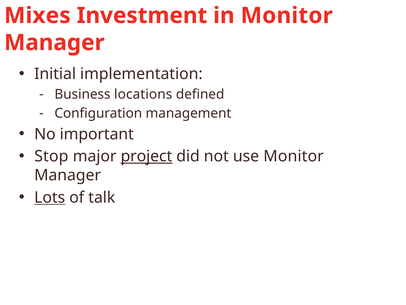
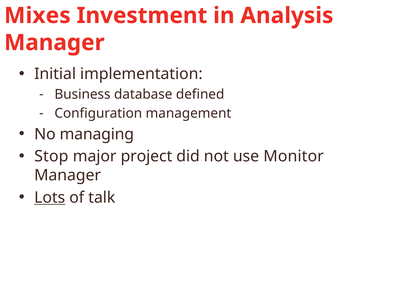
in Monitor: Monitor -> Analysis (287, 16)
locations: locations -> database (143, 94)
important: important -> managing (97, 134)
project underline: present -> none (146, 156)
